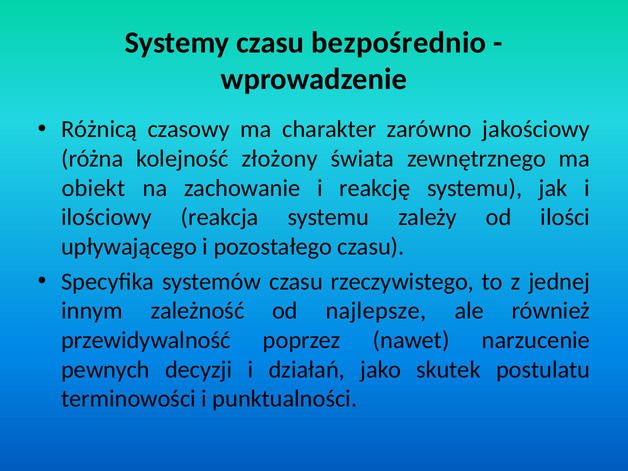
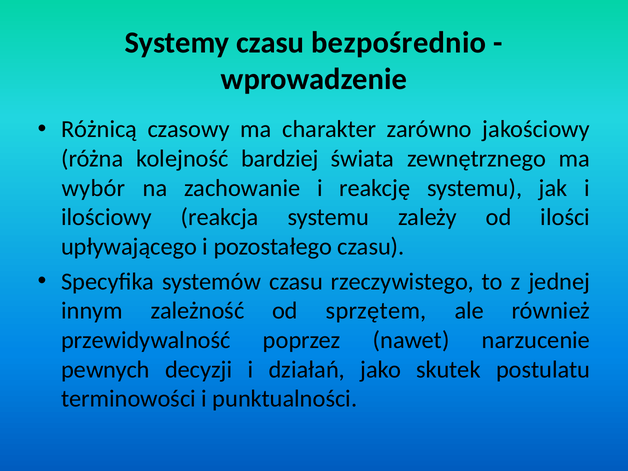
złożony: złożony -> bardziej (280, 159)
obiekt: obiekt -> wybór (94, 188)
najlepsze: najlepsze -> sprzętem (376, 311)
